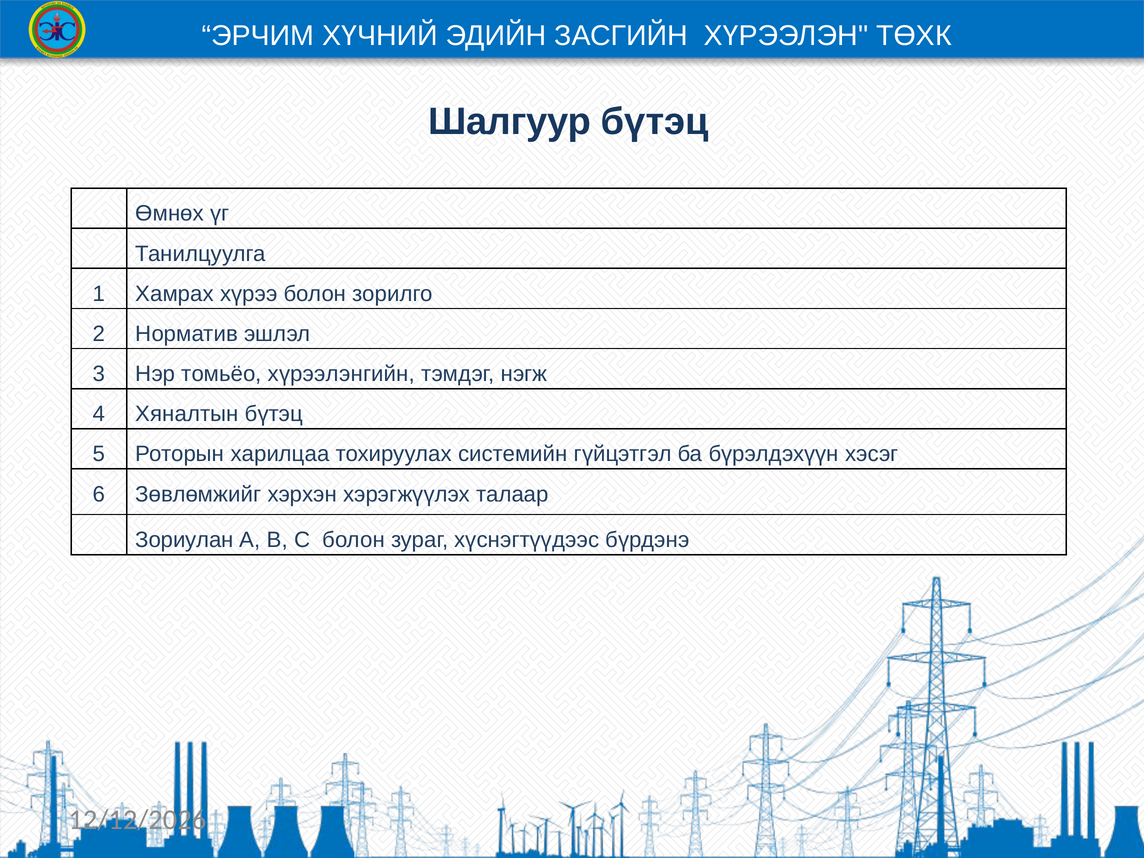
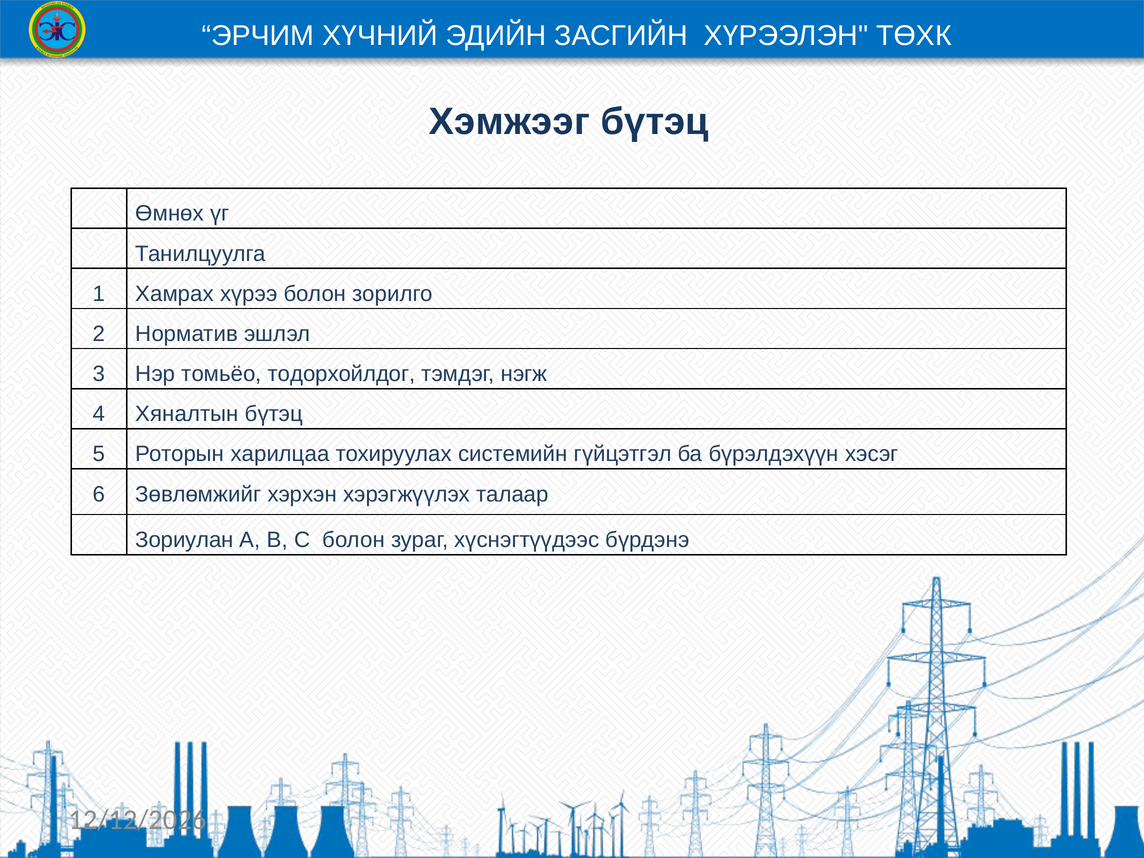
Шалгуур: Шалгуур -> Хэмжээг (509, 122)
хүрээлэнгийн: хүрээлэнгийн -> тодорхойлдог (342, 374)
